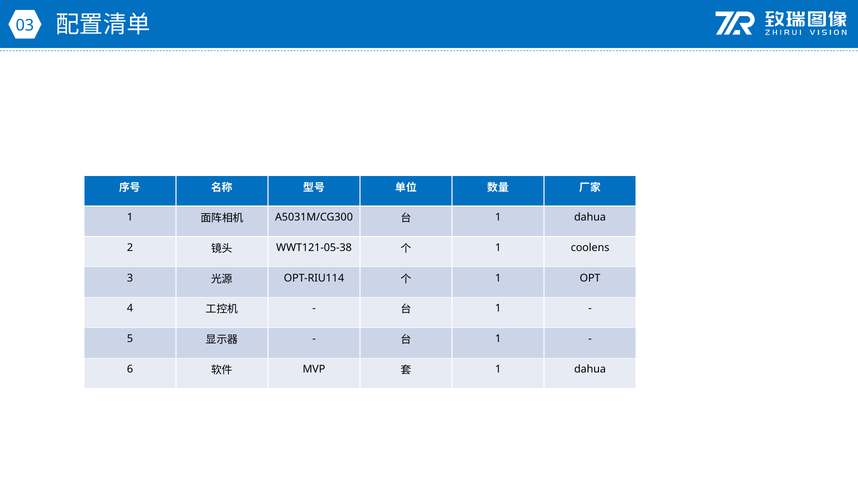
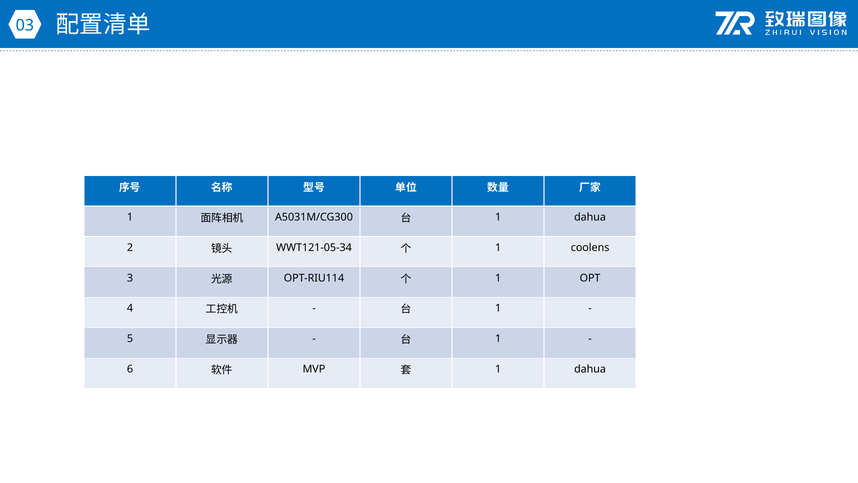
WWT121-05-38: WWT121-05-38 -> WWT121-05-34 (314, 247)
